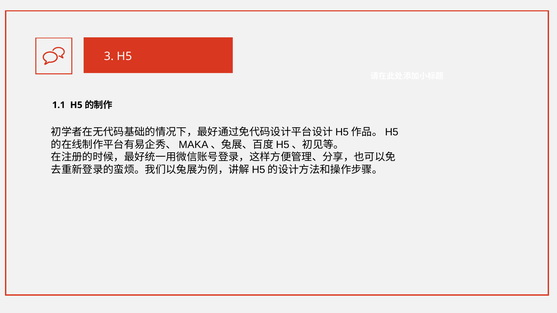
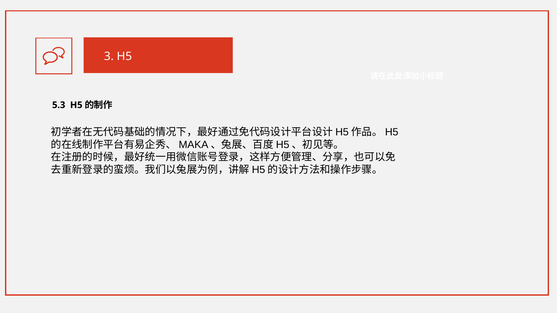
1.1: 1.1 -> 5.3 (59, 105)
